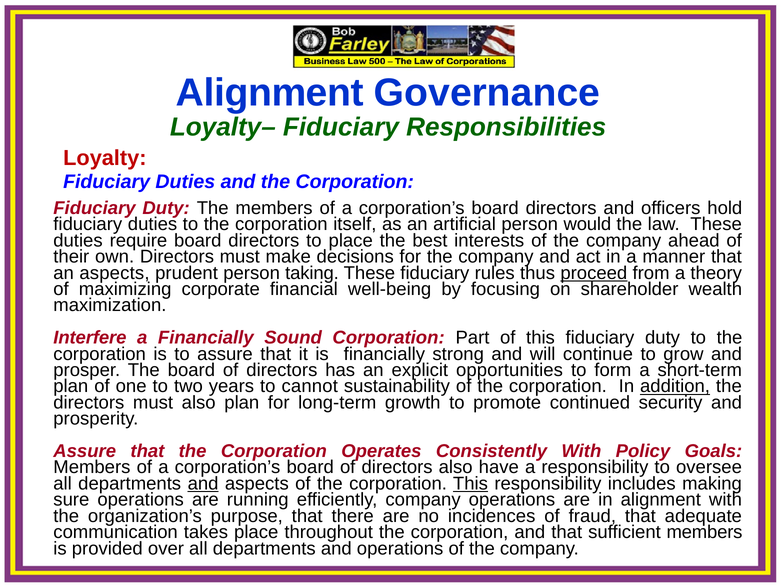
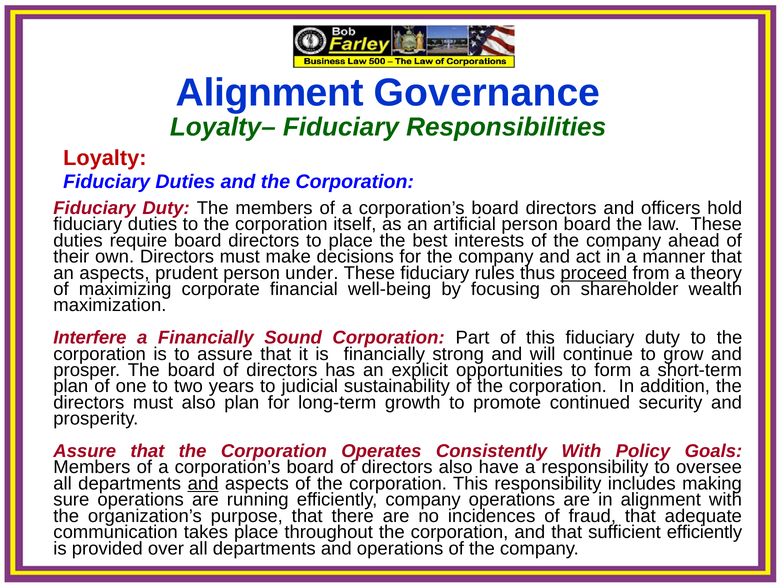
person would: would -> board (587, 224)
taking: taking -> under (312, 273)
cannot: cannot -> judicial (310, 387)
addition underline: present -> none (675, 387)
This underline: present -> none (470, 484)
sufficient members: members -> efficiently (704, 532)
